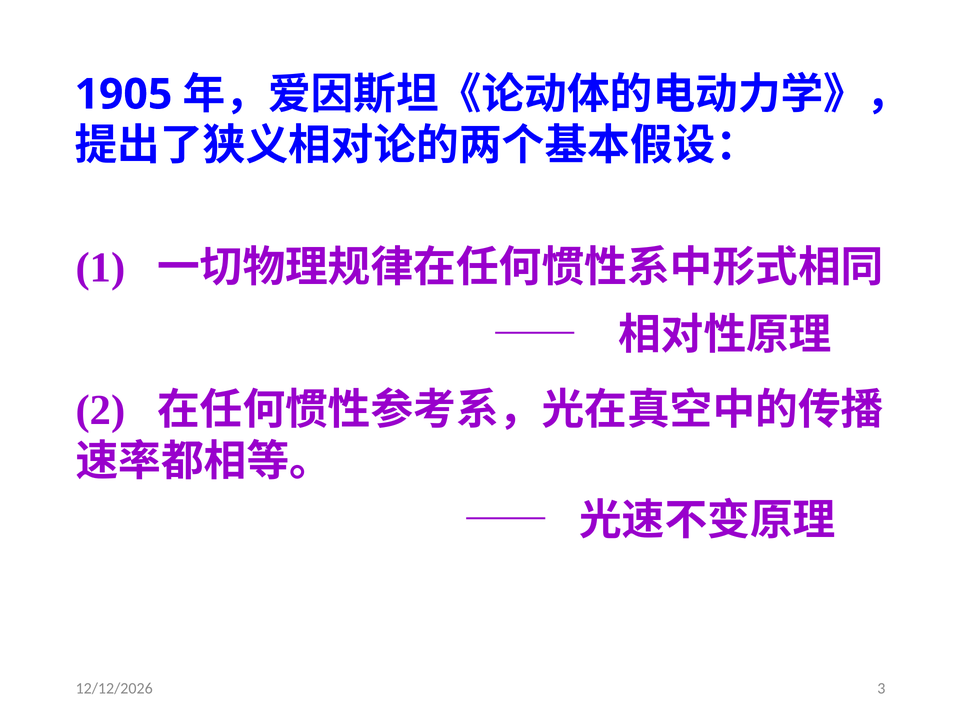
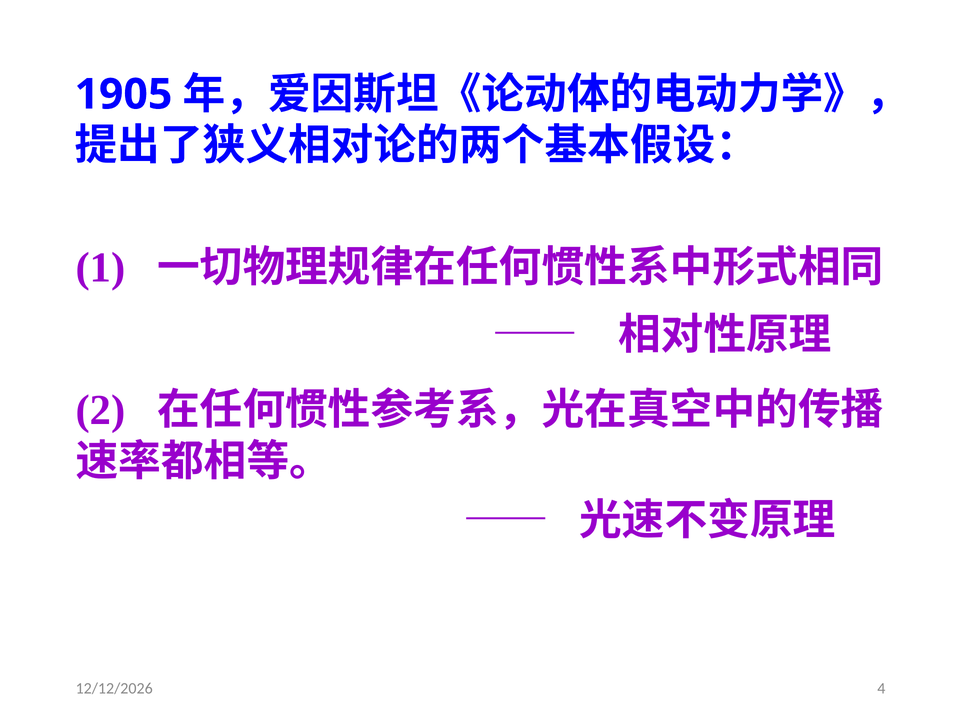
3: 3 -> 4 (881, 688)
